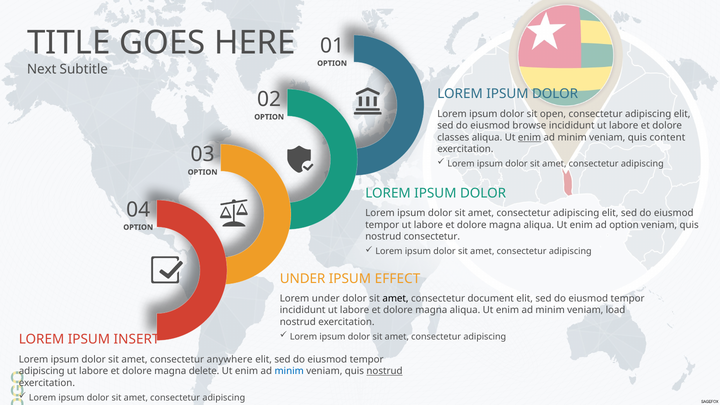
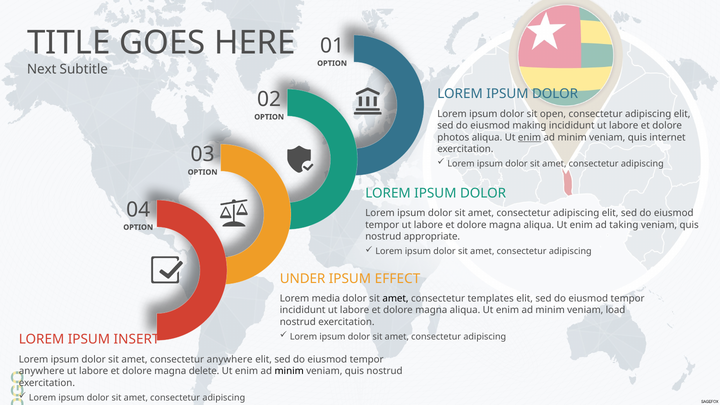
browse: browse -> making (529, 126)
classes: classes -> photos (453, 137)
content: content -> internet (668, 137)
ad option: option -> taking (624, 225)
nostrud consectetur: consectetur -> appropriate (432, 237)
Lorem under: under -> media (326, 299)
document: document -> templates (491, 299)
adipiscing: adipiscing -> anywhere (42, 371)
minim colour: blue -> black (289, 371)
nostrud underline: present -> none (385, 371)
